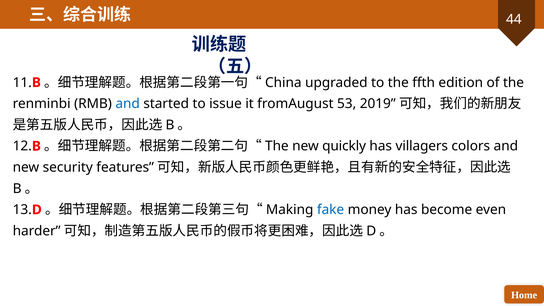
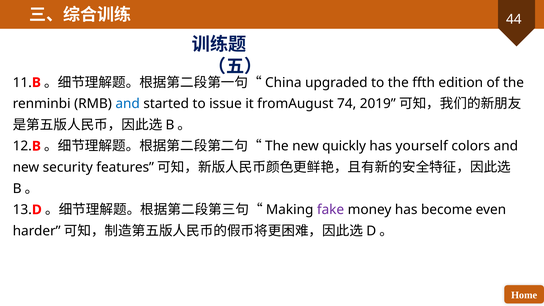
53: 53 -> 74 (347, 104)
villagers: villagers -> yourself (422, 146)
fake colour: blue -> purple (331, 210)
